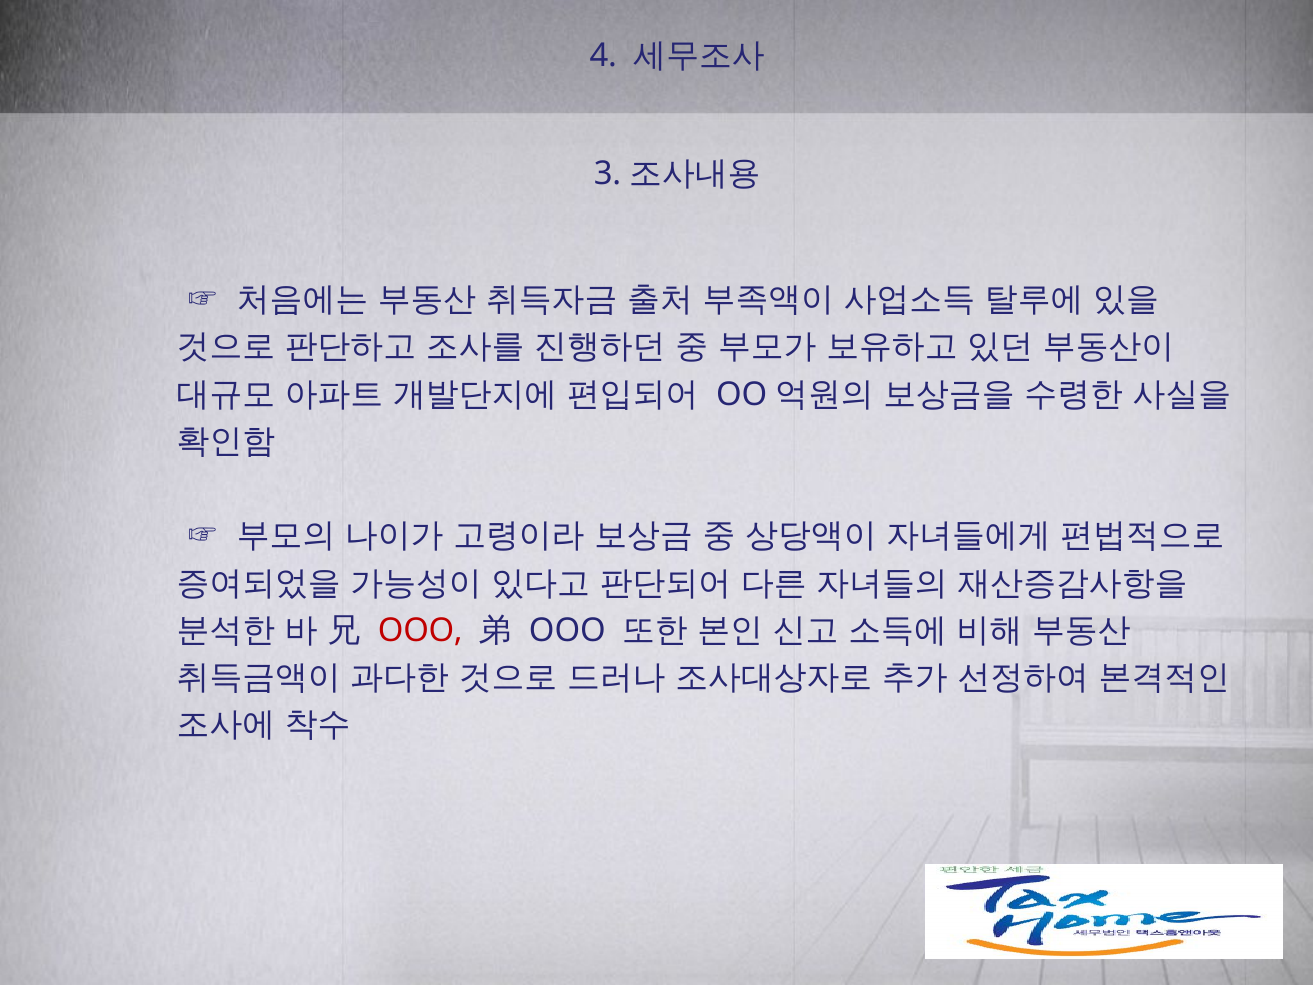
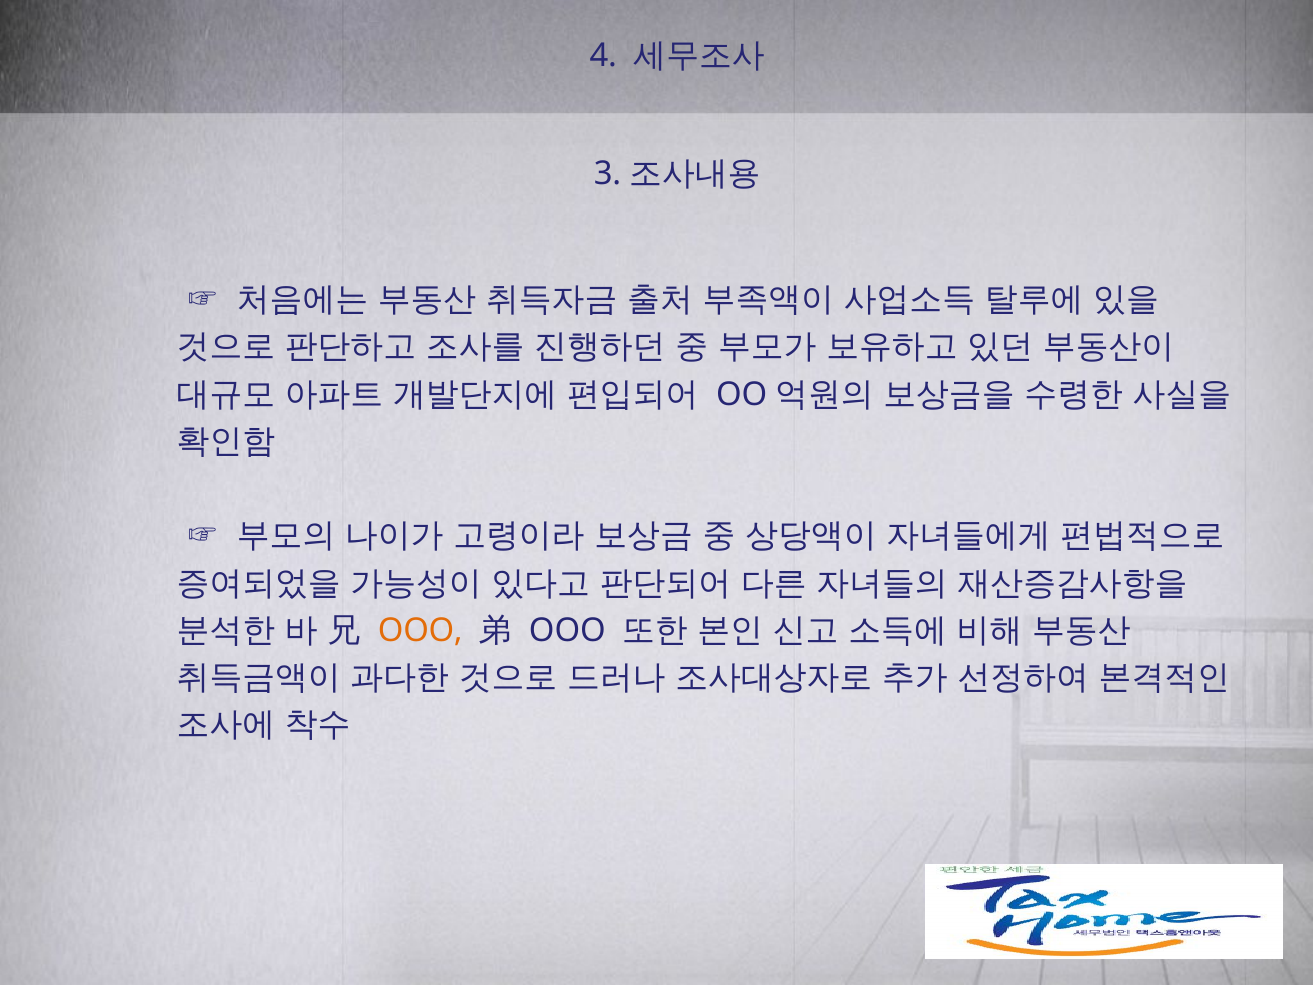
OOO colour: red -> orange (420, 630)
